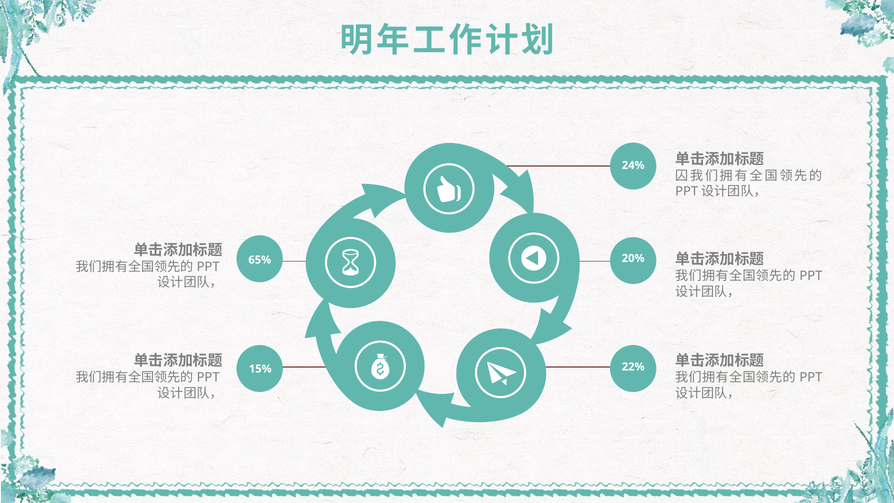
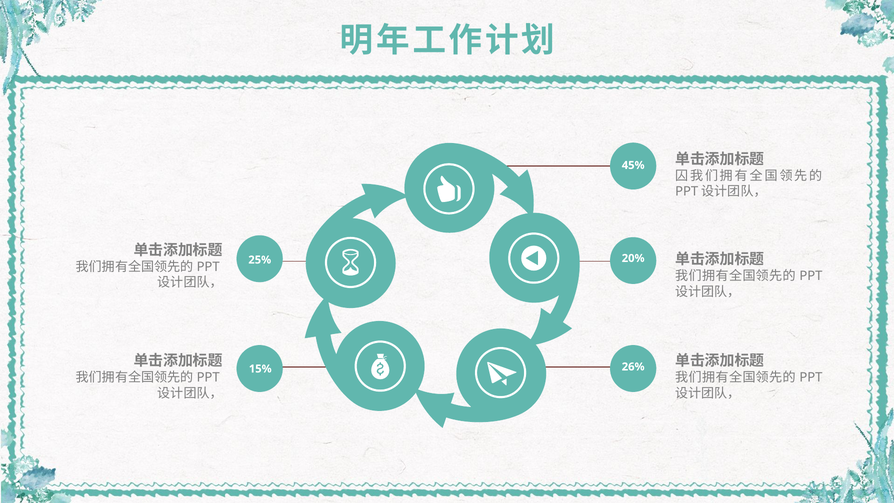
24%: 24% -> 45% (633, 165)
65%: 65% -> 25% (260, 260)
22%: 22% -> 26% (633, 367)
